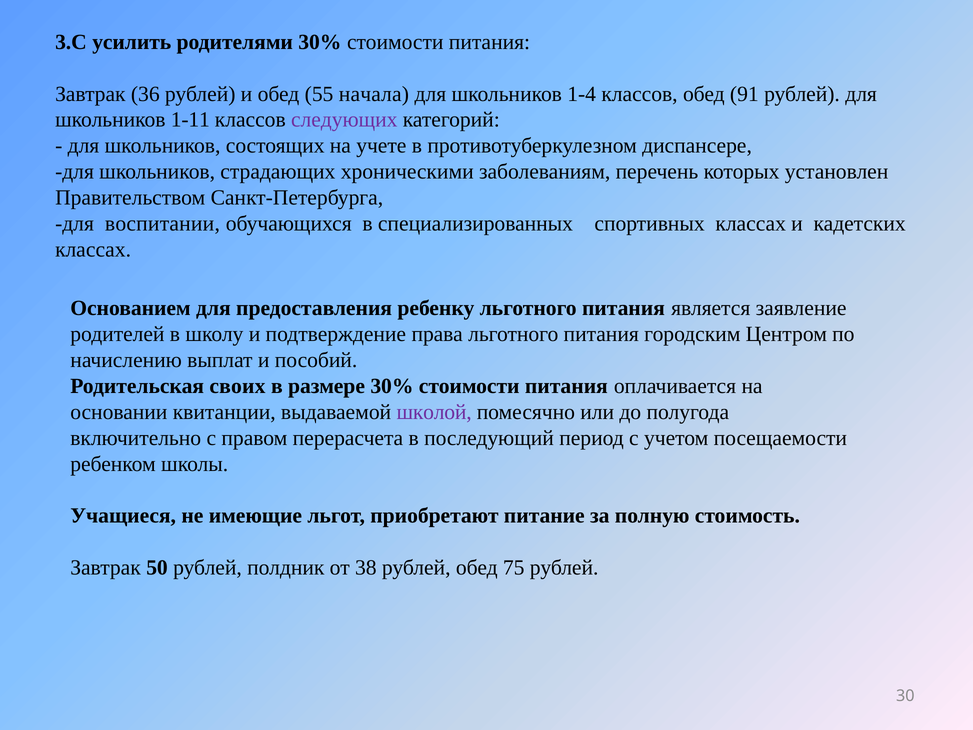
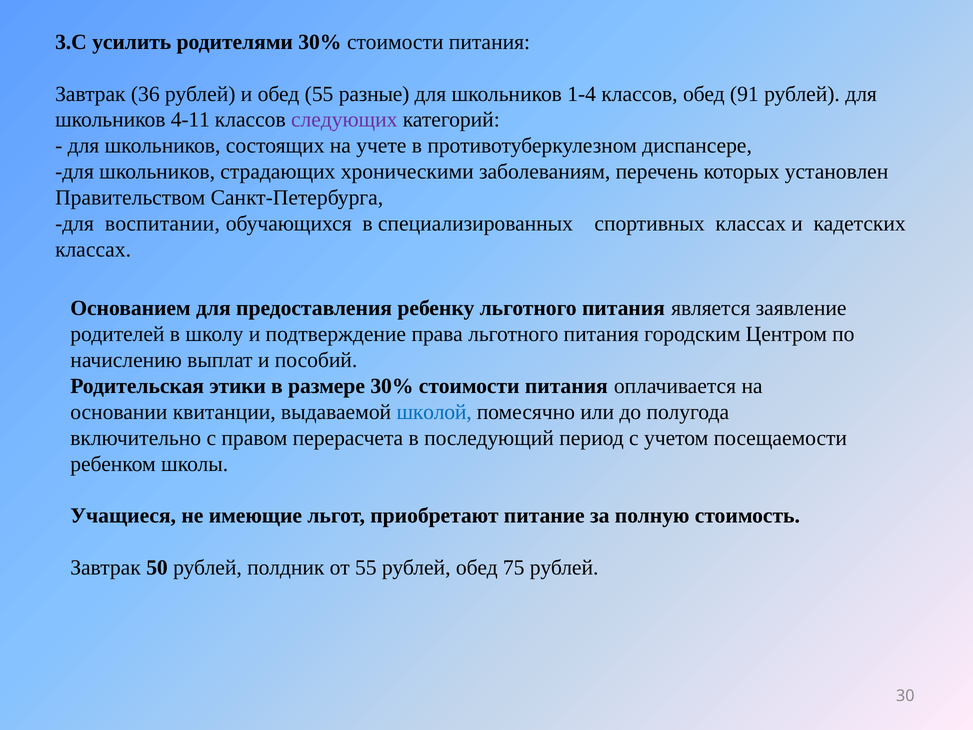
начала: начала -> разные (374, 94)
1-11: 1-11 -> 4-11 (190, 120)
своих: своих -> этики (238, 386)
школой colour: purple -> blue (434, 412)
от 38: 38 -> 55 (366, 567)
